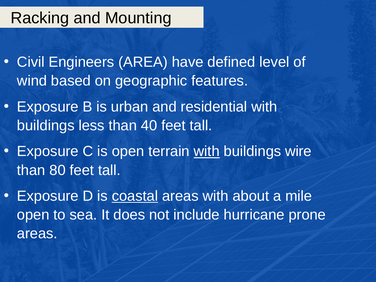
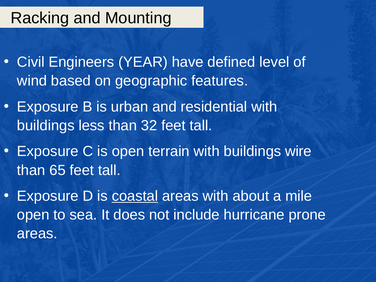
AREA: AREA -> YEAR (143, 62)
40: 40 -> 32 (149, 126)
with underline: present -> none (207, 151)
80: 80 -> 65 (58, 170)
